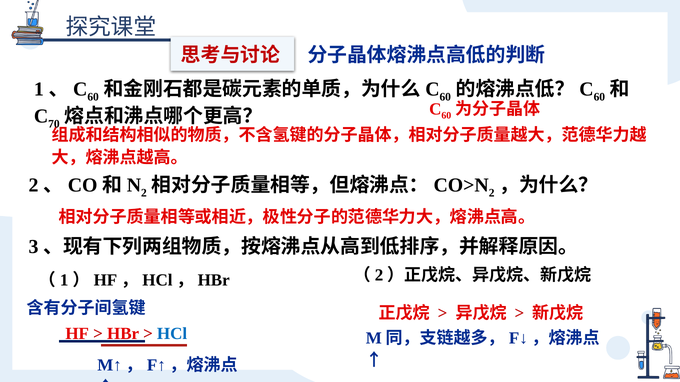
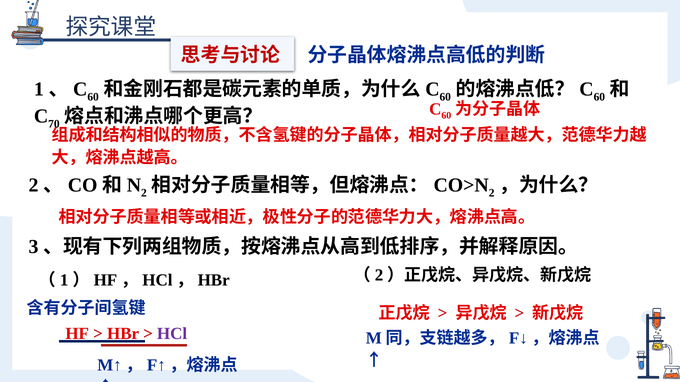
HCl colour: blue -> purple (172, 334)
